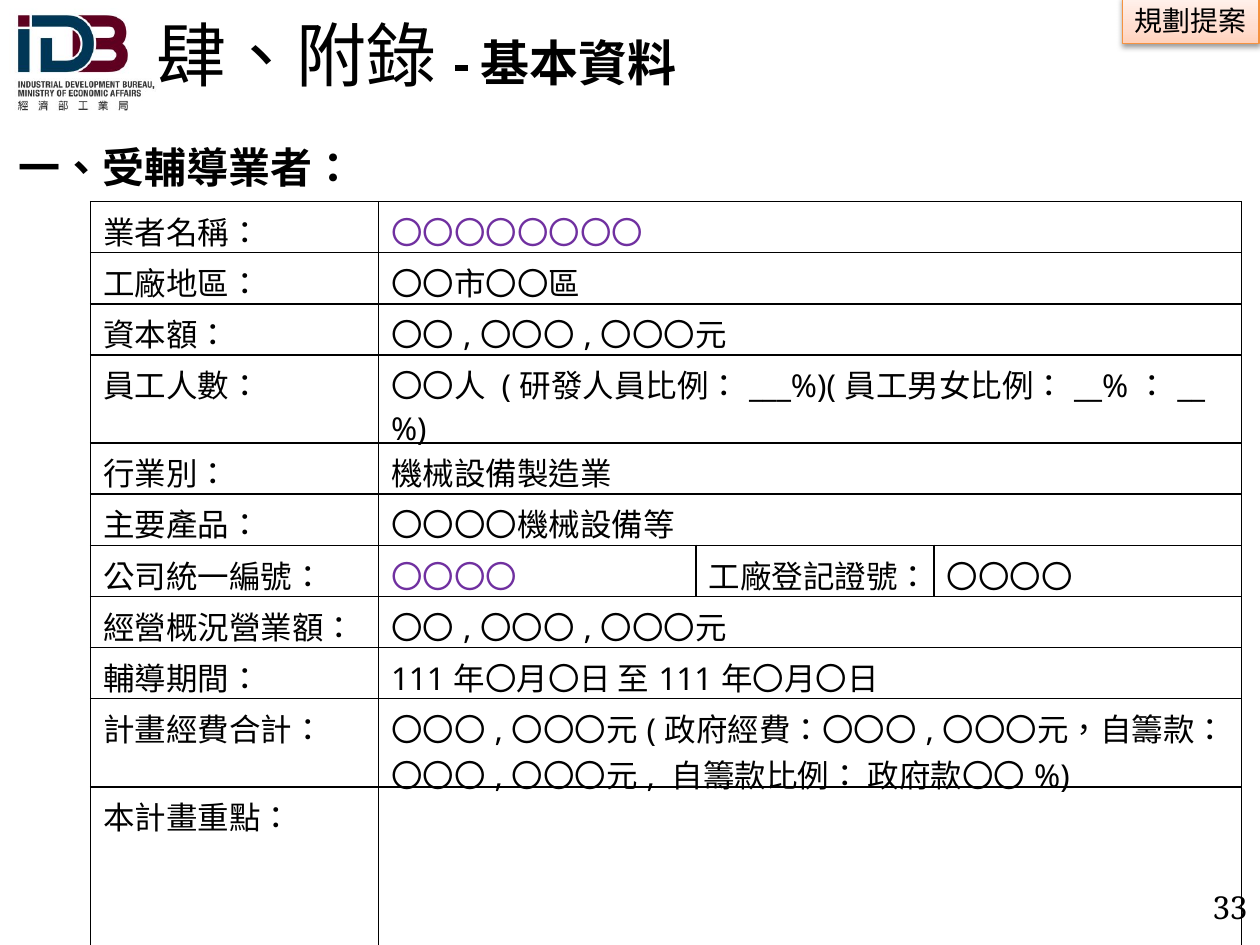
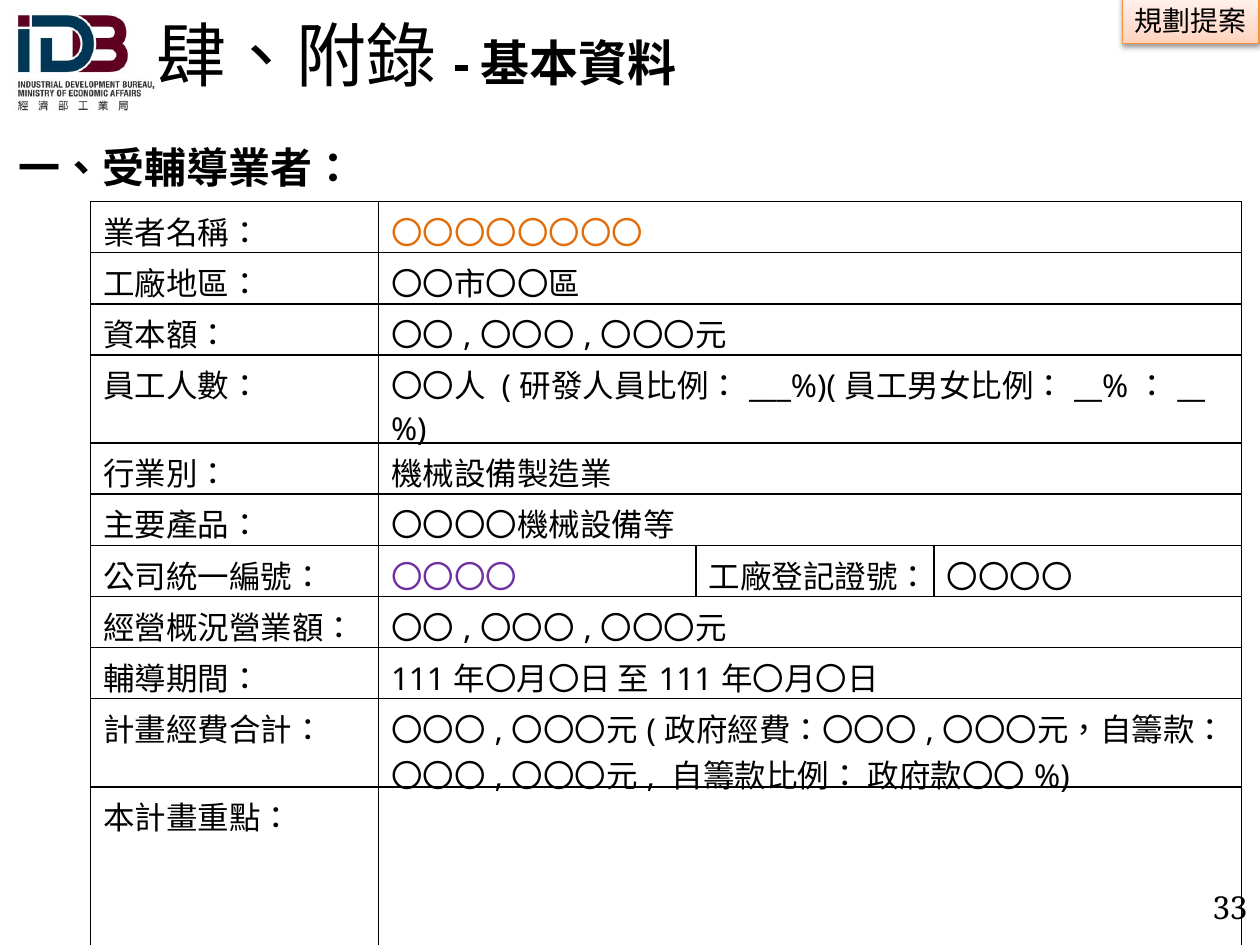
〇〇〇〇〇〇〇〇 colour: purple -> orange (517, 234)
